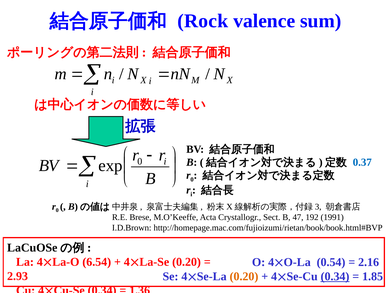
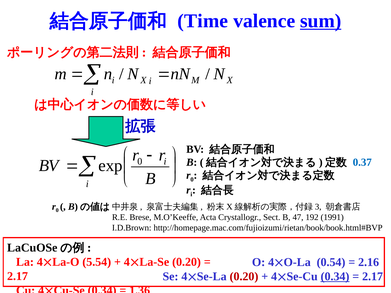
Rock: Rock -> Time (203, 21)
sum underline: none -> present (321, 21)
6.54: 6.54 -> 5.54 (97, 262)
2.93: 2.93 -> 2.17 (18, 276)
0.20 colour: orange -> red (244, 277)
1.85: 1.85 -> 2.17 (373, 277)
